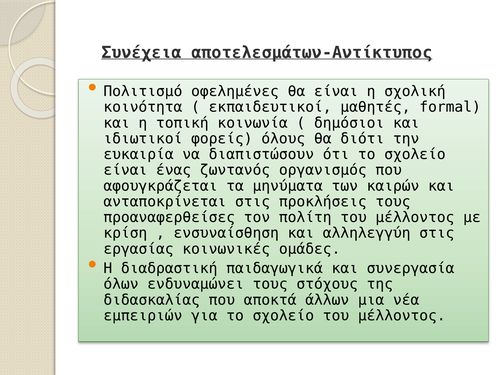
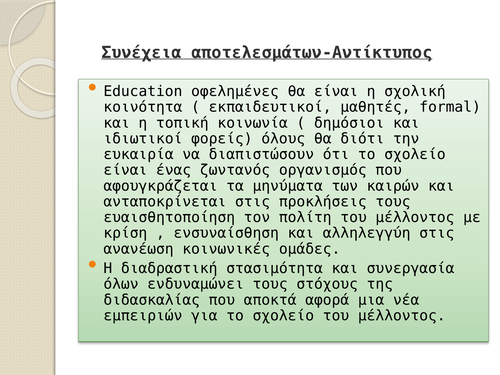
Πολιτισμό: Πολιτισμό -> Education (143, 91)
προαναφερθείσες: προαναφερθείσες -> ευαισθητοποίηση (169, 217)
εργασίας: εργασίας -> ανανέωση (139, 249)
παιδαγωγικά: παιδαγωγικά -> στασιμότητα (275, 268)
άλλων: άλλων -> αφορά (327, 300)
